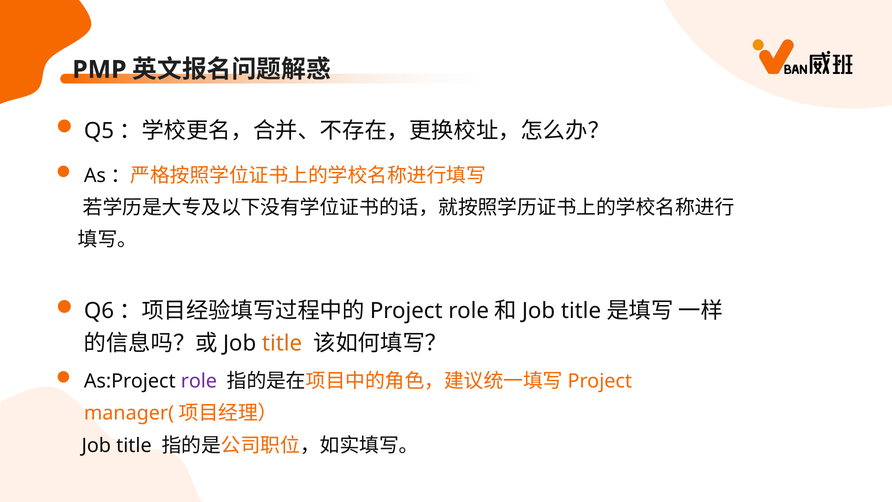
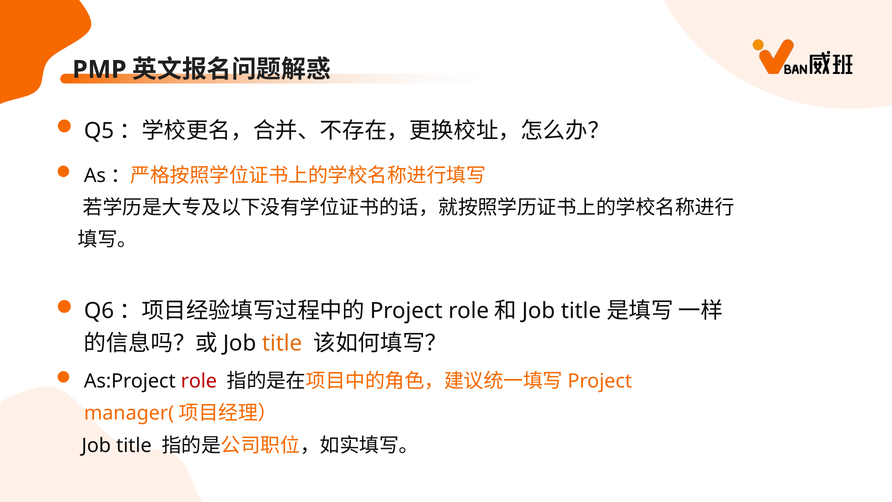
role colour: purple -> red (199, 381)
